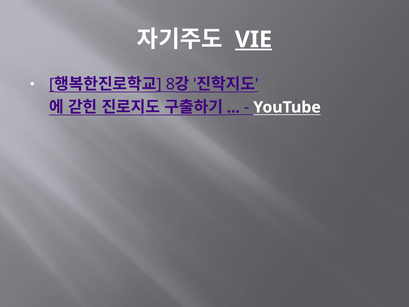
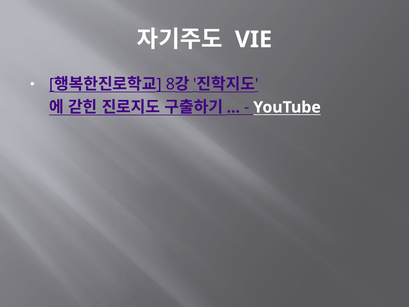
VIE underline: present -> none (253, 39)
